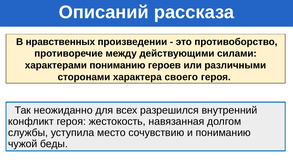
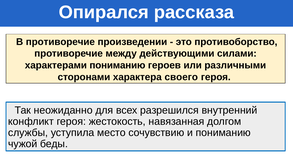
Описаний: Описаний -> Опирался (104, 12)
В нравственных: нравственных -> противоречие (60, 42)
